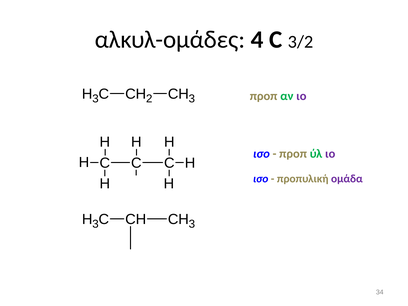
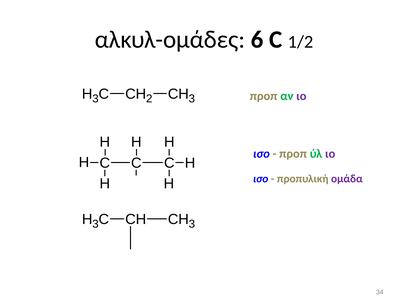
4: 4 -> 6 (257, 39)
3/2: 3/2 -> 1/2 (301, 42)
